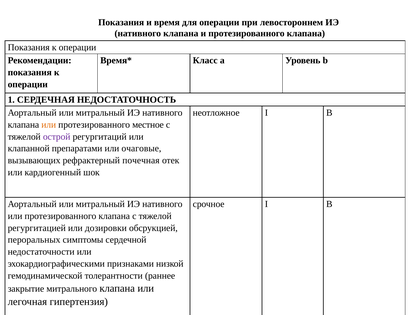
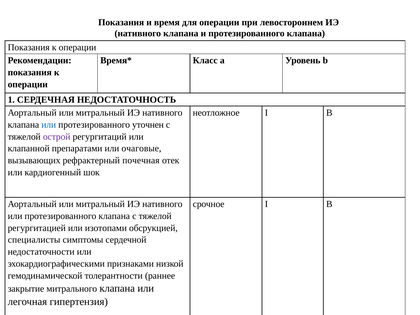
или colour: orange -> blue (49, 125)
местное: местное -> уточнен (148, 125)
дозировки: дозировки -> изотопами (106, 228)
пероральных: пероральных -> специалисты (34, 240)
